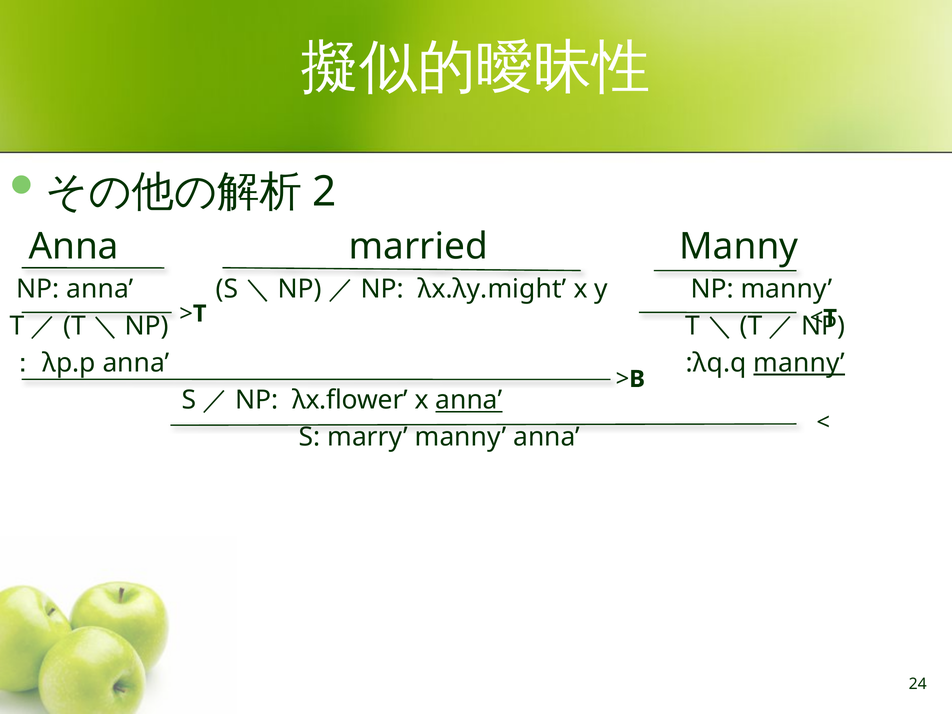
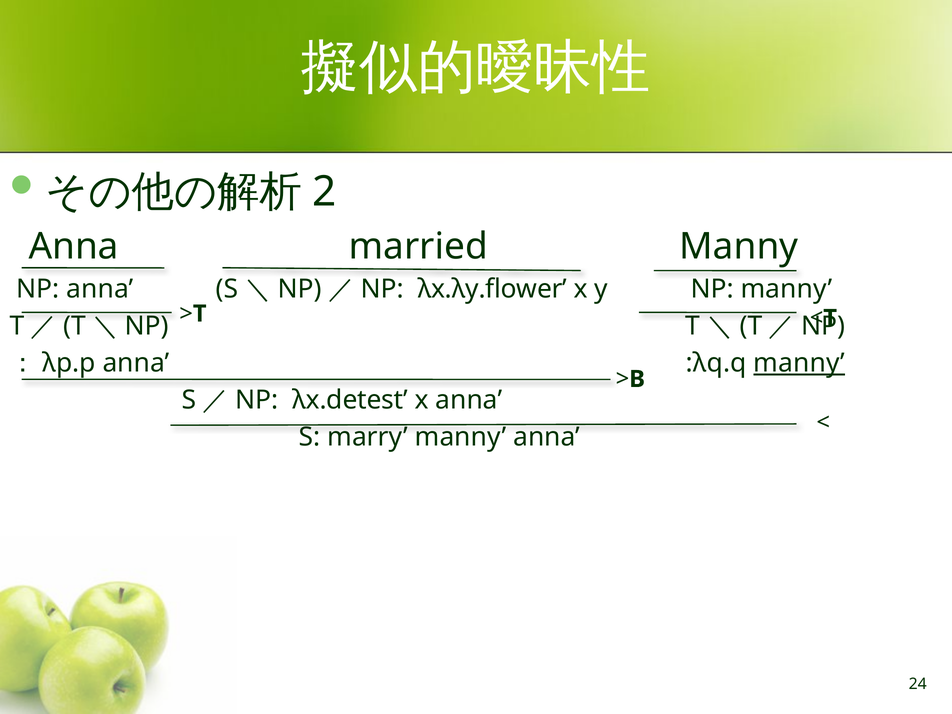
λx.λy.might: λx.λy.might -> λx.λy.flower (492, 289)
λx.flower: λx.flower -> λx.detest (350, 400)
anna underline: present -> none (469, 400)
